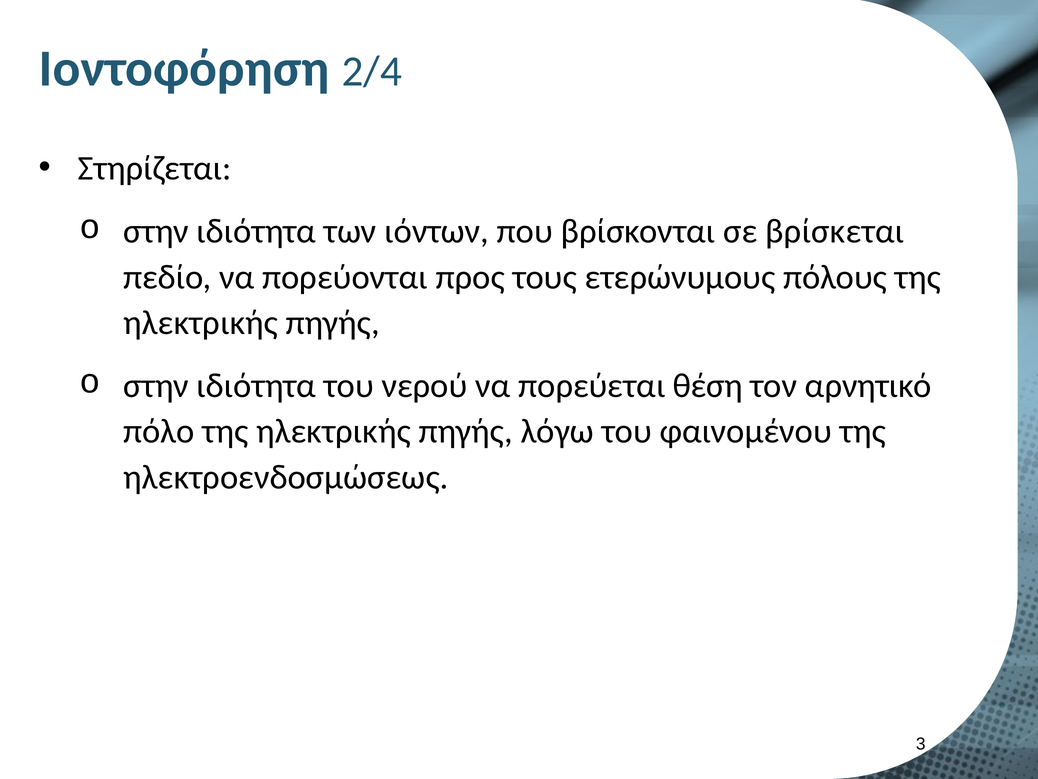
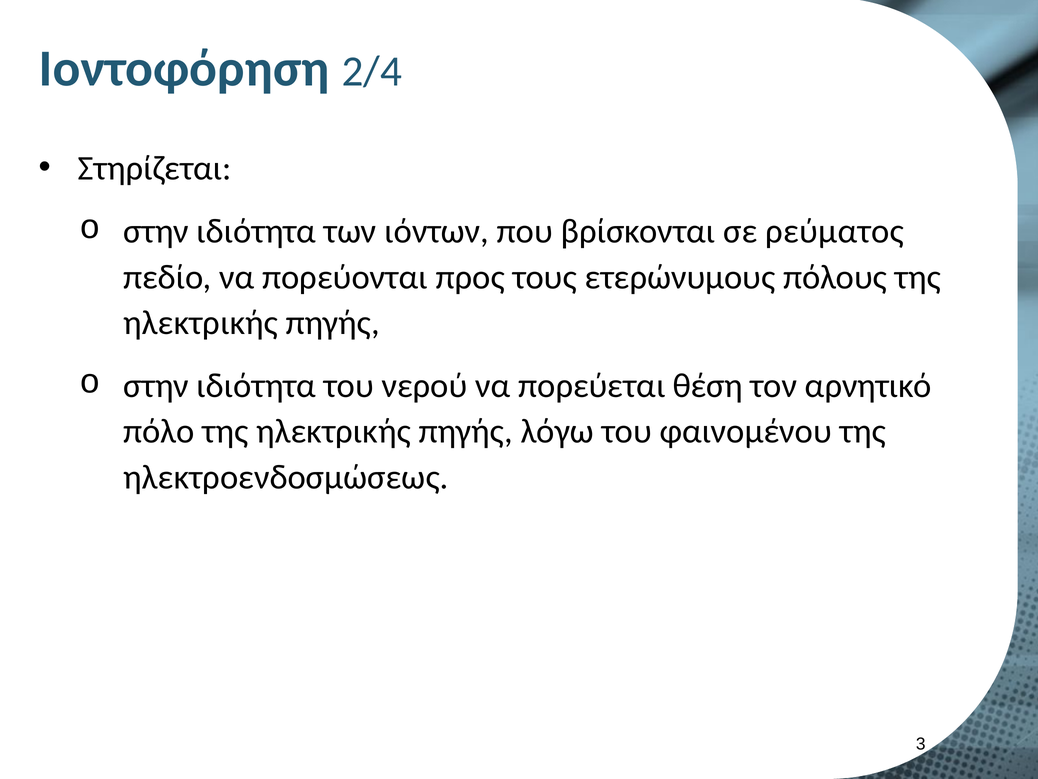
βρίσκεται: βρίσκεται -> ρεύματος (835, 231)
